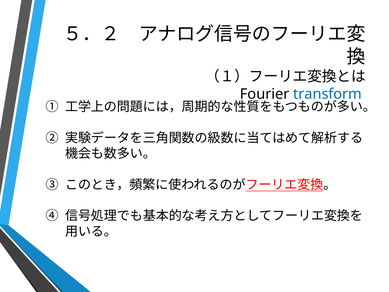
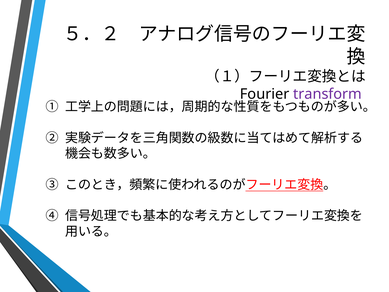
transform colour: blue -> purple (328, 94)
